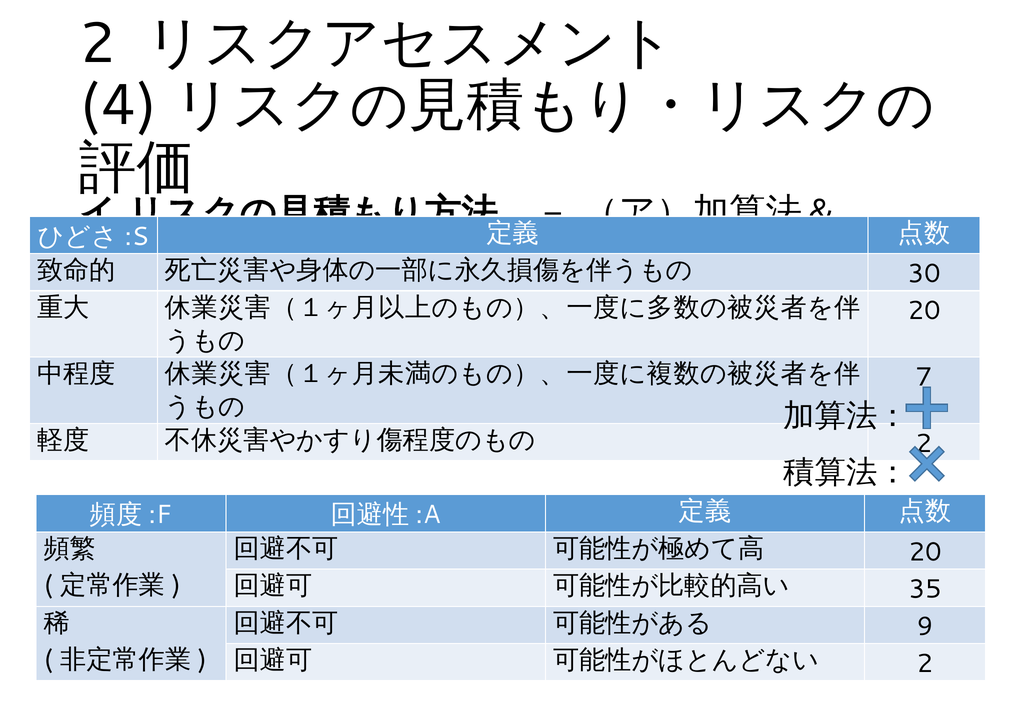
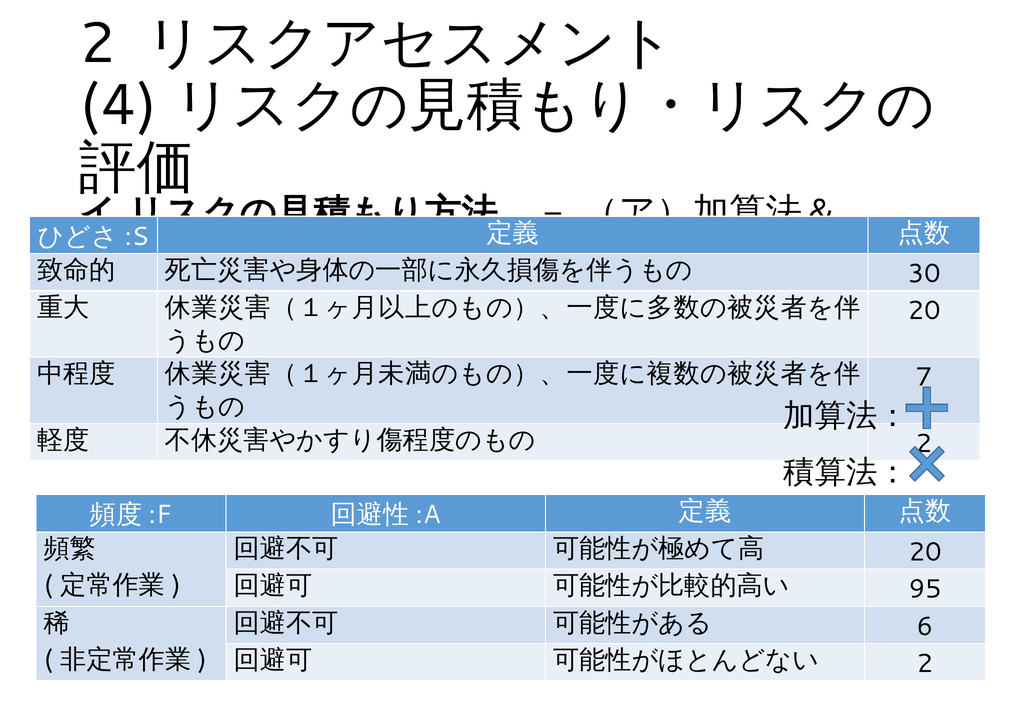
35: 35 -> 95 (925, 589)
9: 9 -> 6 (925, 626)
